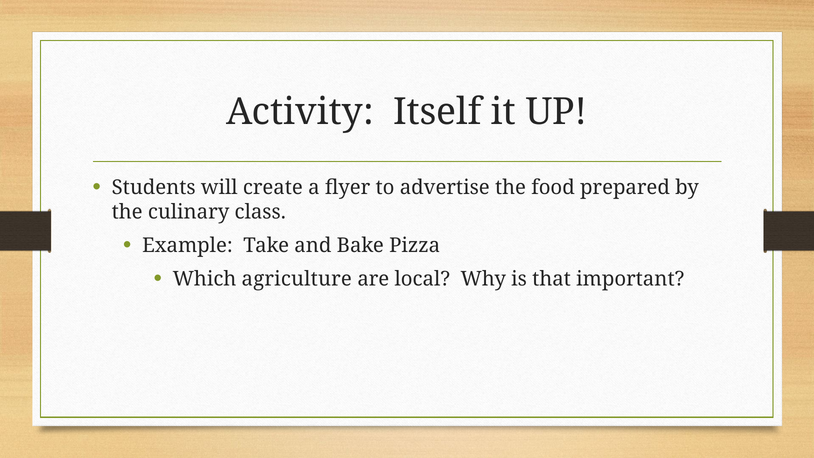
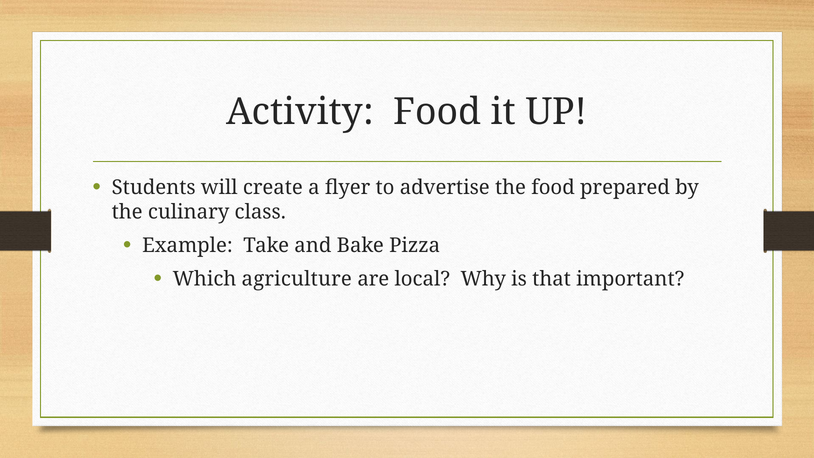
Activity Itself: Itself -> Food (437, 112)
